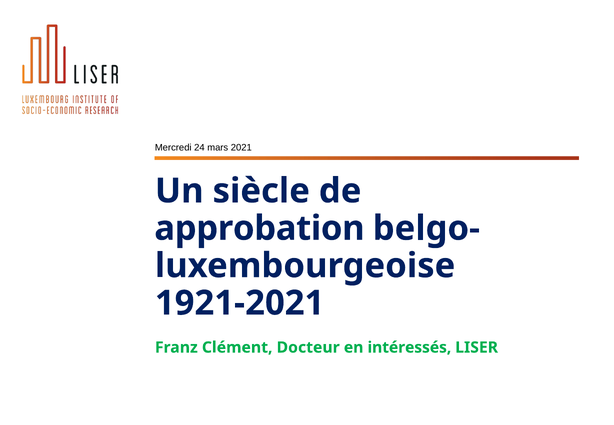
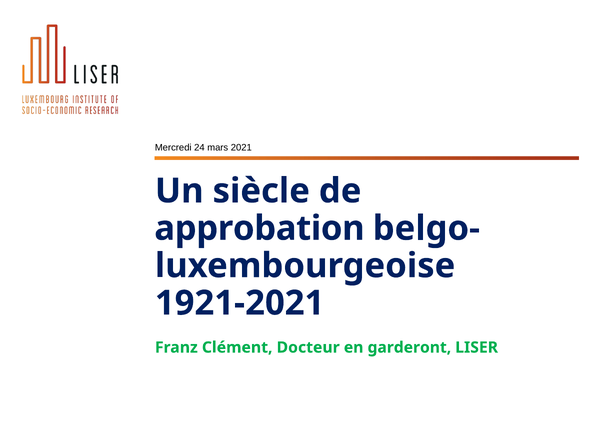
intéressés: intéressés -> garderont (409, 348)
